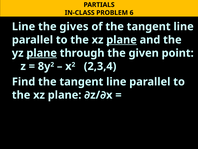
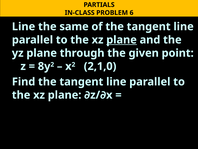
gives: gives -> same (74, 27)
plane underline: present -> none (42, 53)
2,3,4: 2,3,4 -> 2,1,0 (100, 66)
